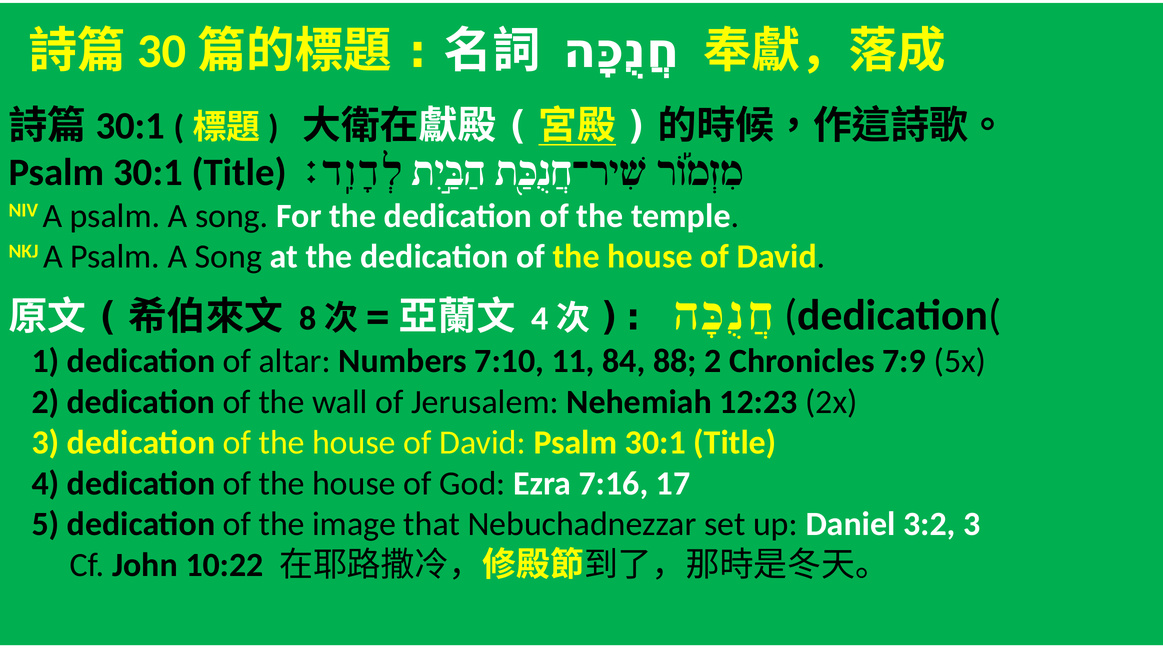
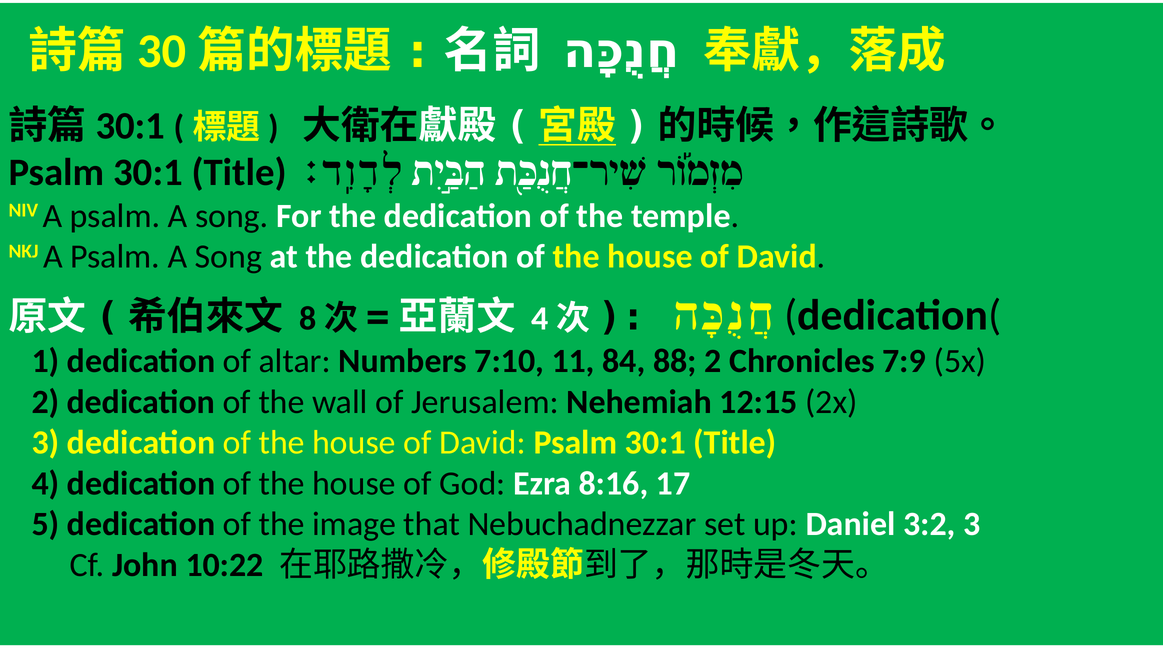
12:23: 12:23 -> 12:15 (758, 402)
7:16: 7:16 -> 8:16 (613, 484)
